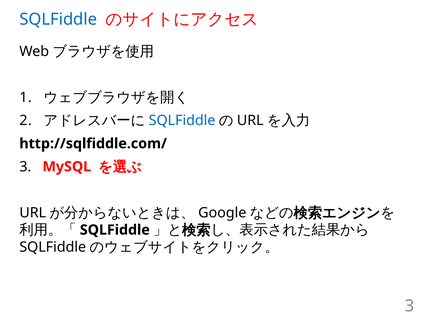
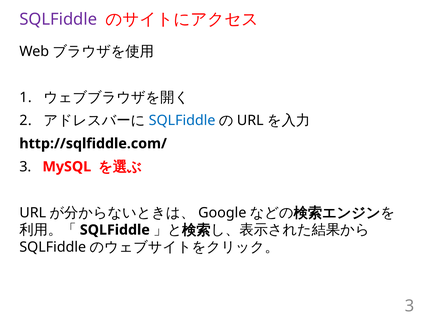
SQLFiddle colour: blue -> purple (58, 19)
